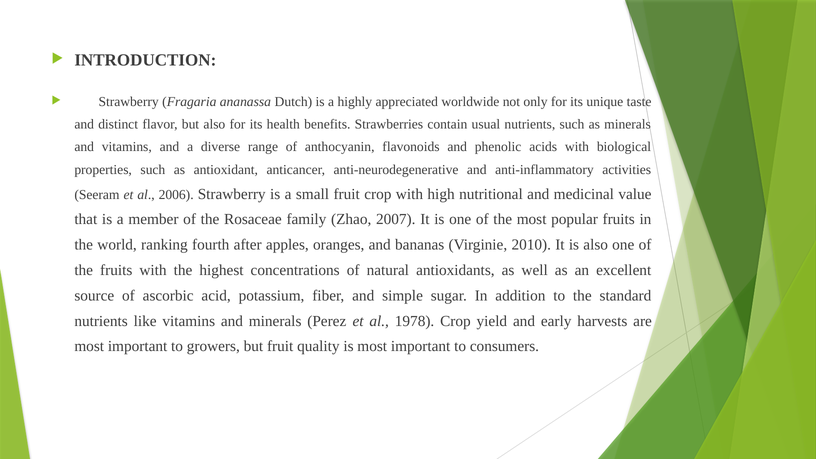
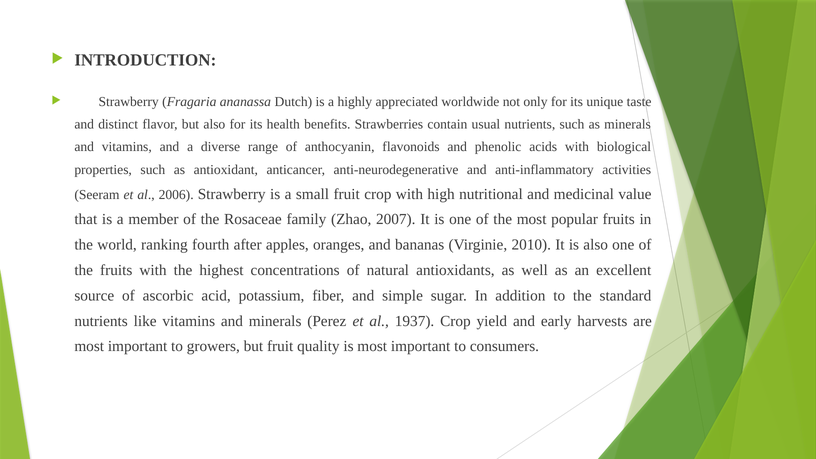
1978: 1978 -> 1937 (415, 321)
